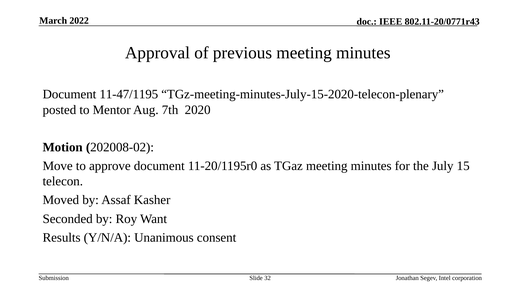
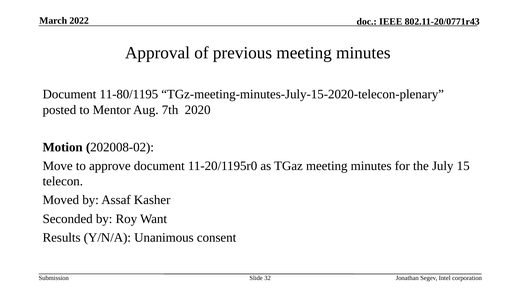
11-47/1195: 11-47/1195 -> 11-80/1195 (129, 94)
